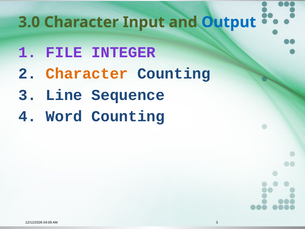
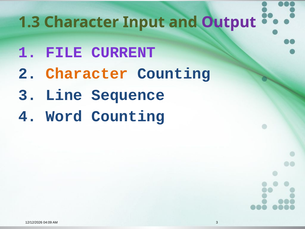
3.0: 3.0 -> 1.3 (29, 22)
Output colour: blue -> purple (229, 22)
INTEGER: INTEGER -> CURRENT (124, 52)
